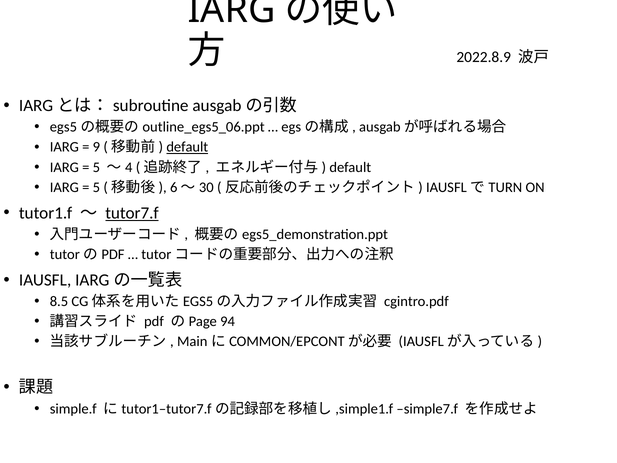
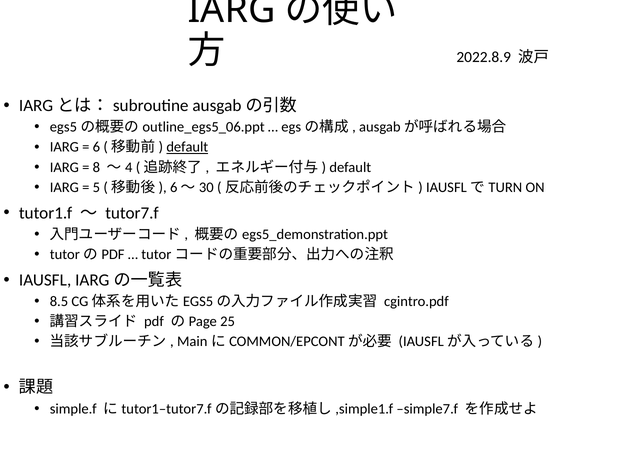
9: 9 -> 6 (96, 147)
5: 5 -> 8 (96, 167)
tutor7.f underline: present -> none (132, 213)
94: 94 -> 25 (228, 321)
